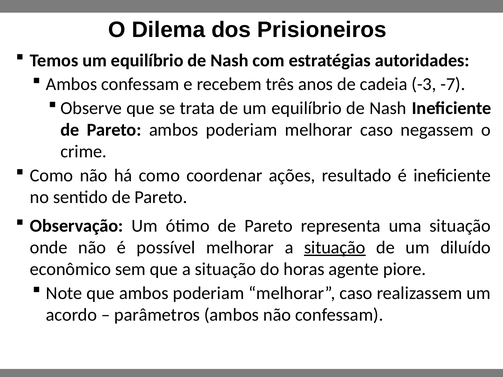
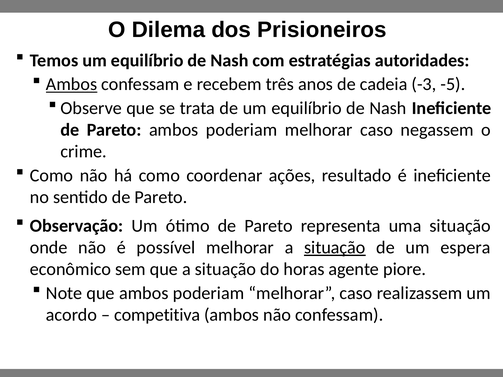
Ambos underline: none -> present (72, 84)
-7: -7 -> -5 (453, 84)
diluído: diluído -> espera (465, 248)
parâmetros: parâmetros -> competitiva (157, 315)
